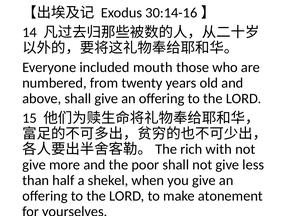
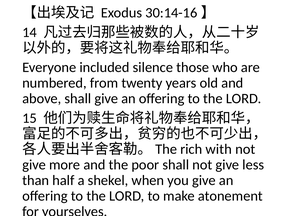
mouth: mouth -> silence (153, 67)
